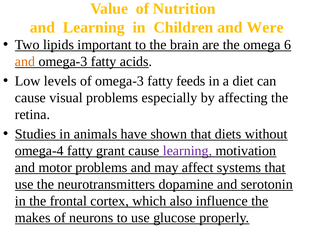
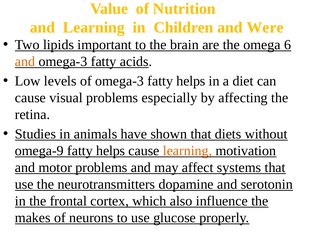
omega-3 fatty feeds: feeds -> helps (191, 81)
omega-4: omega-4 -> omega-9 (39, 151)
grant: grant -> helps (111, 151)
learning colour: purple -> orange (187, 151)
